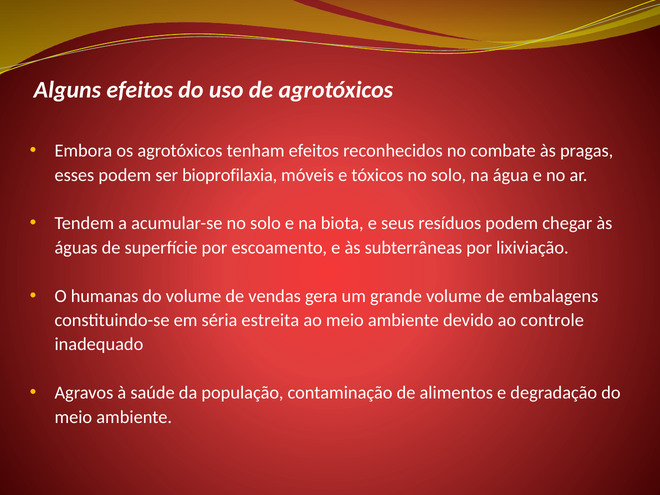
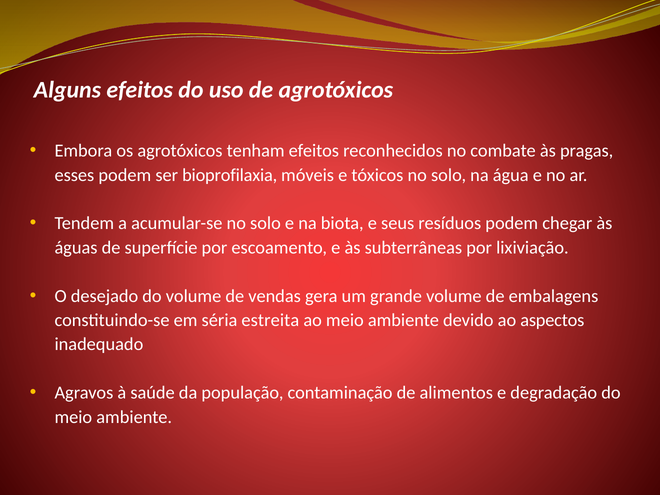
humanas: humanas -> desejado (105, 296)
controle: controle -> aspectos (552, 320)
